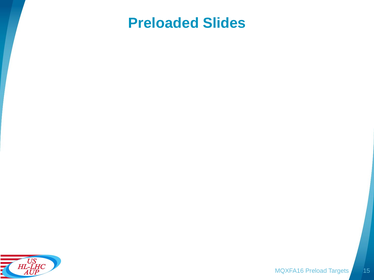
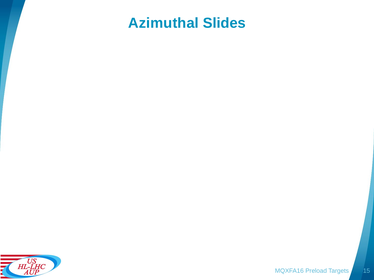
Preloaded: Preloaded -> Azimuthal (163, 23)
